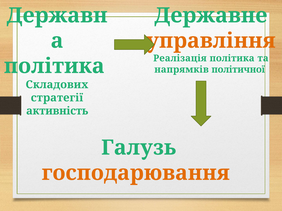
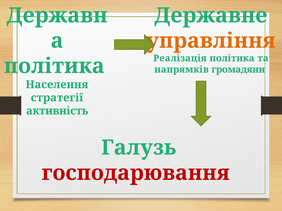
політичної: політичної -> громадяни (238, 70)
Складових: Складових -> Населення (57, 85)
господарювання colour: orange -> red (136, 173)
